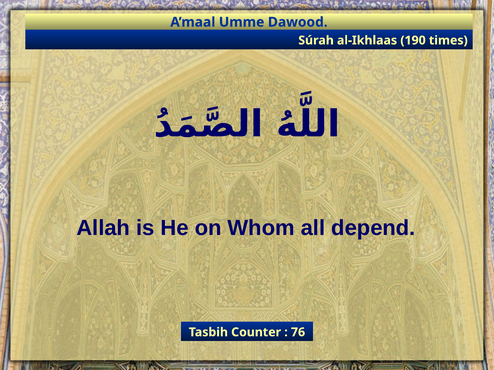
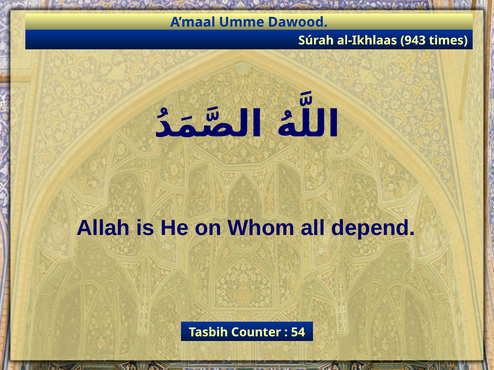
190: 190 -> 943 (413, 40)
76: 76 -> 54 (298, 333)
